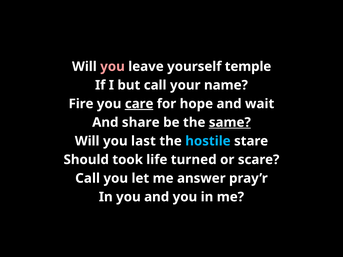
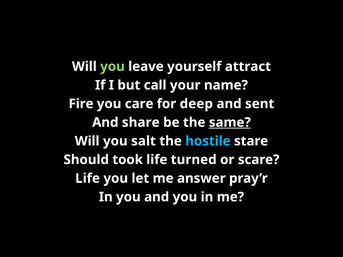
you colour: pink -> light green (113, 67)
temple: temple -> attract (248, 67)
care underline: present -> none (139, 104)
hope: hope -> deep (196, 104)
wait: wait -> sent (260, 104)
last: last -> salt (143, 141)
Call: Call -> Life (88, 178)
